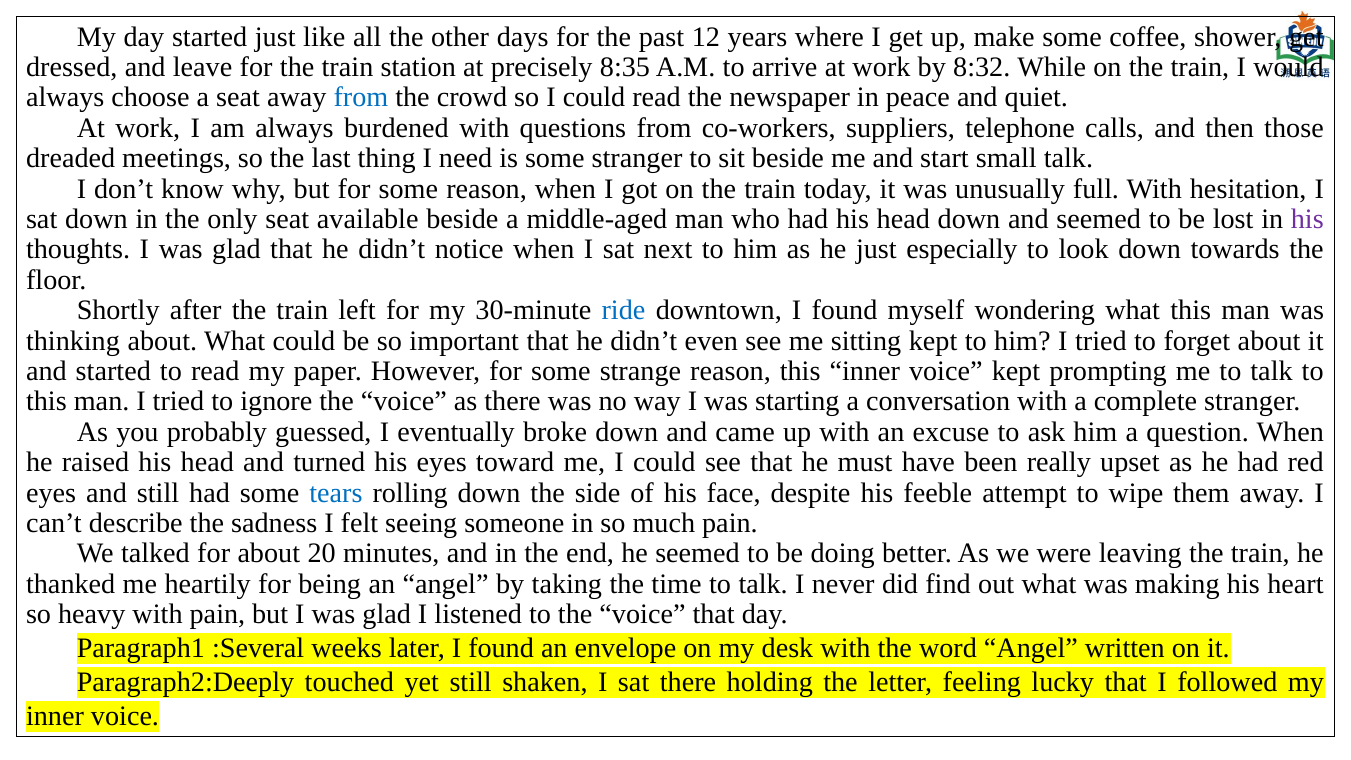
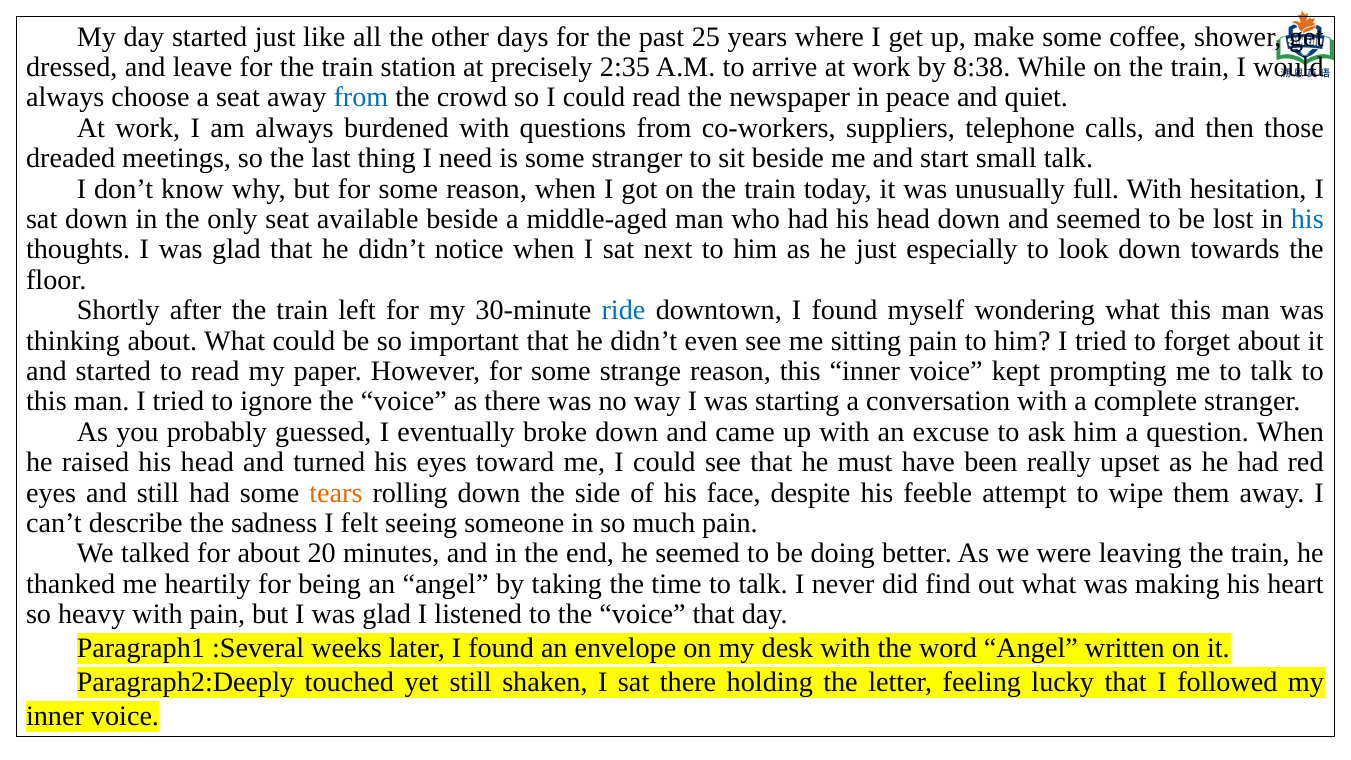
12: 12 -> 25 (706, 37)
8:35: 8:35 -> 2:35 (625, 67)
8:32: 8:32 -> 8:38 (982, 67)
his colour: purple -> blue (1307, 219)
sitting kept: kept -> pain (933, 341)
tears colour: blue -> orange (336, 493)
